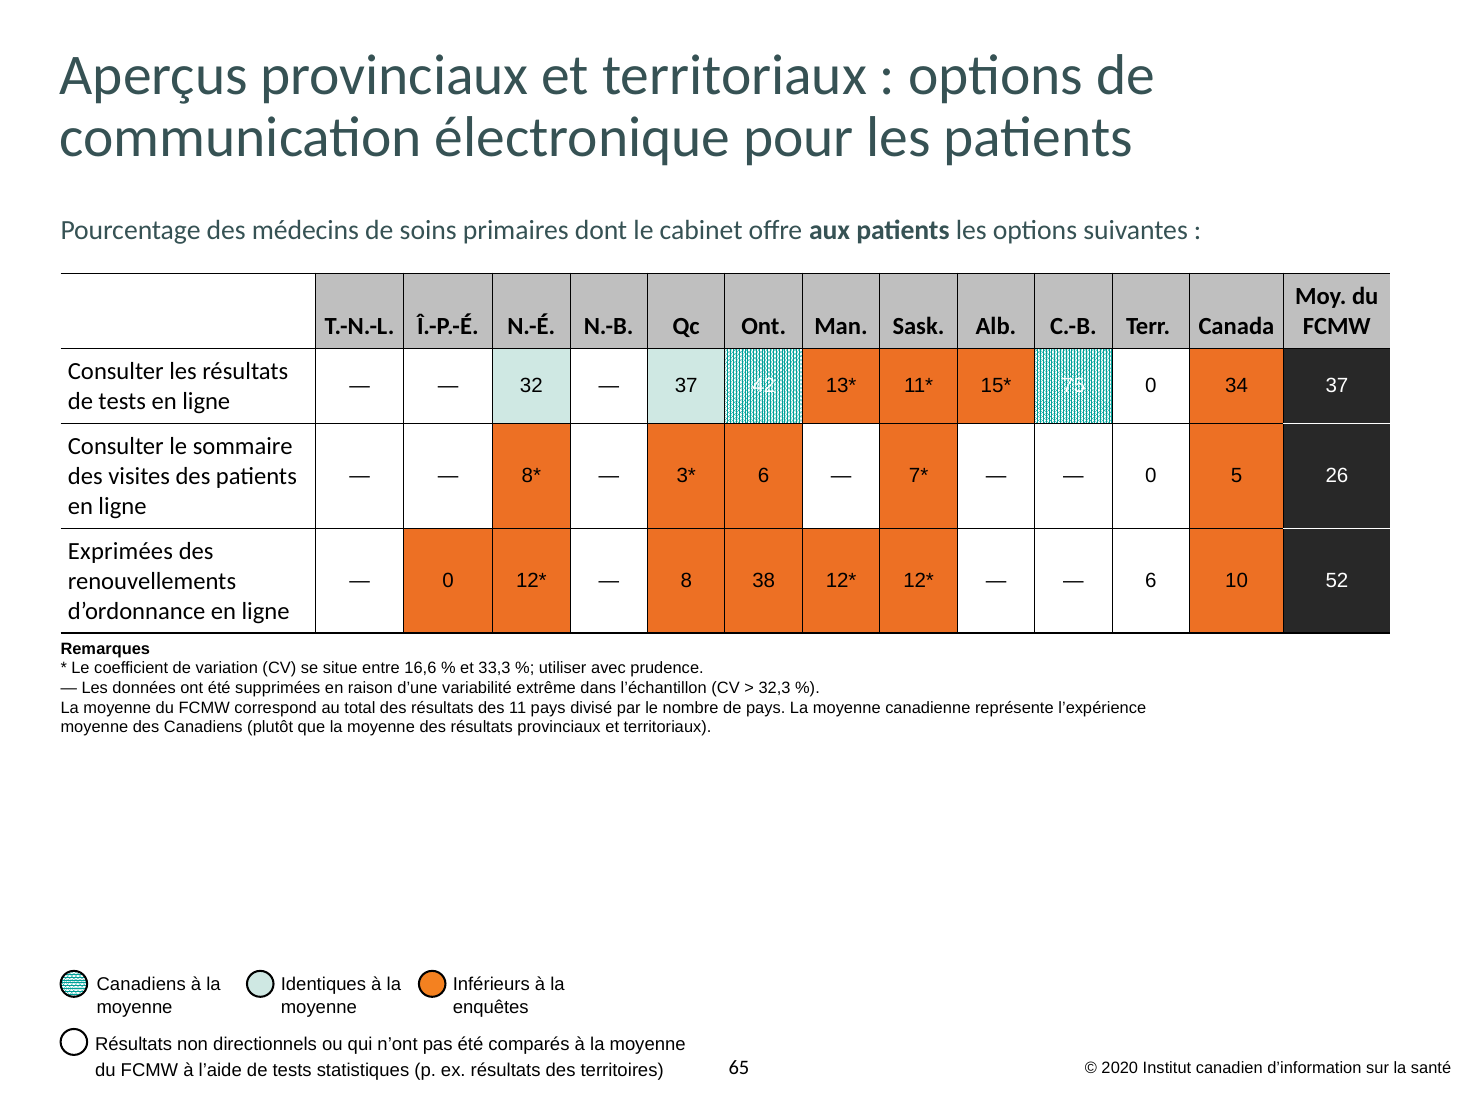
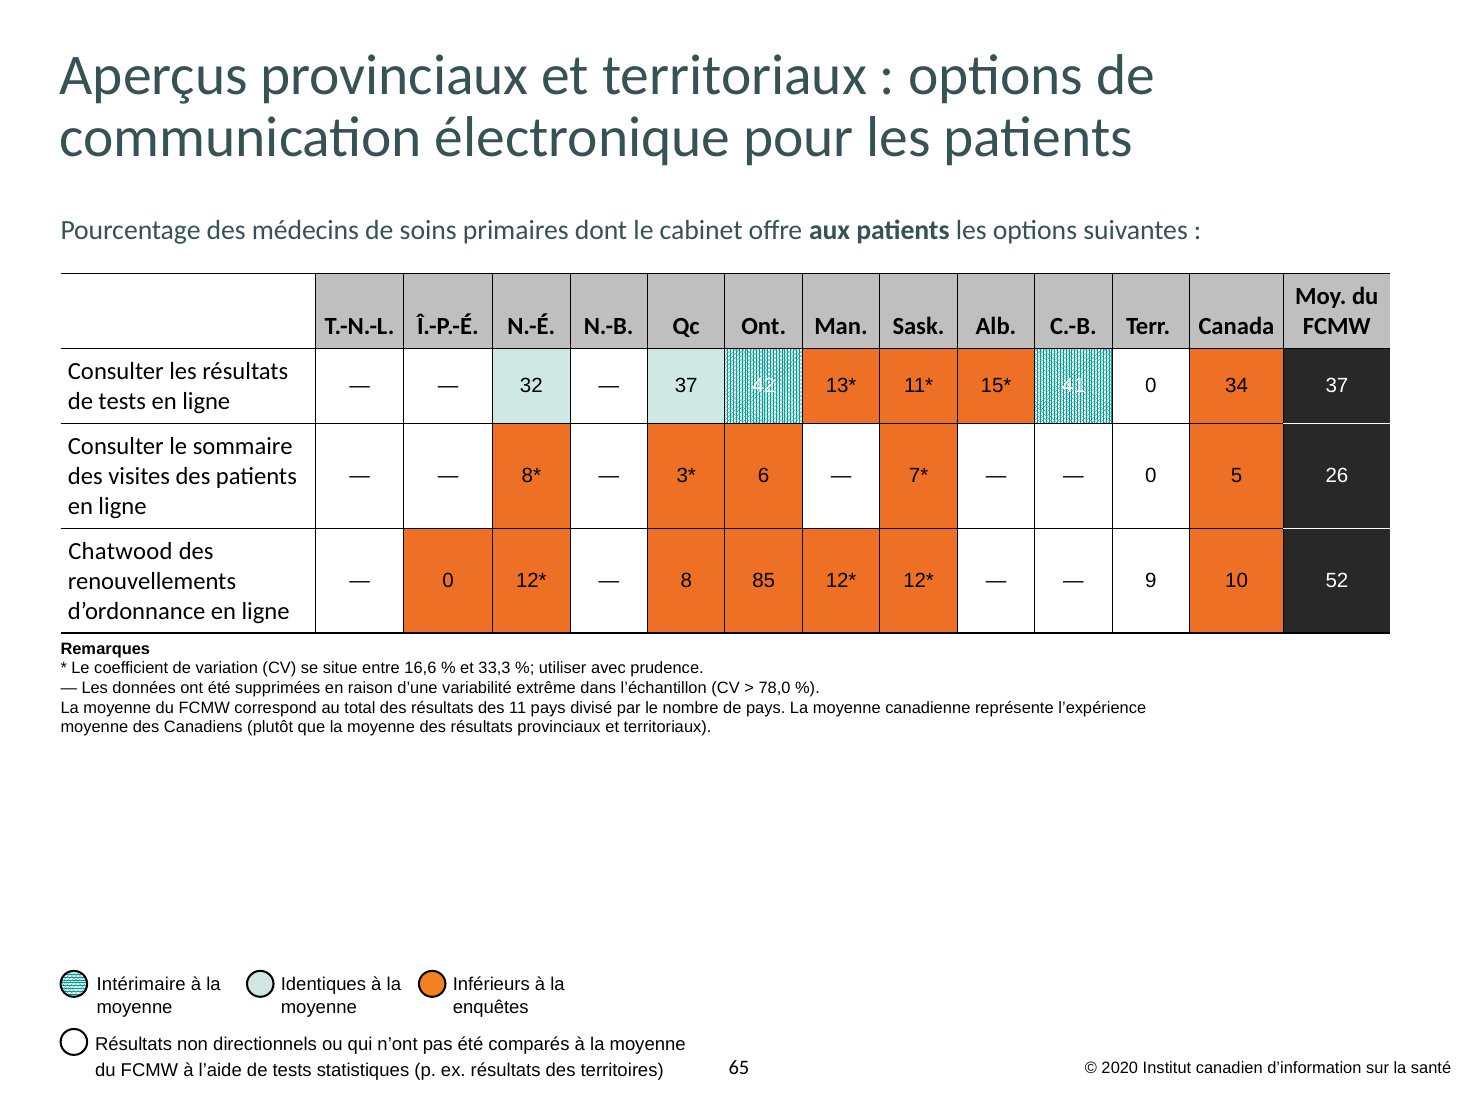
75: 75 -> 41 (1074, 386)
Exprimées: Exprimées -> Chatwood (120, 551)
38: 38 -> 85 (764, 581)
6: 6 -> 9 (1151, 581)
32,3: 32,3 -> 78,0 (775, 688)
Canadiens: Canadiens -> Intérimaire (141, 984)
